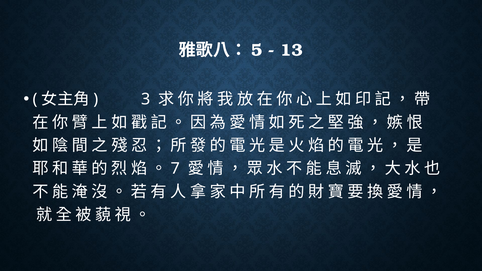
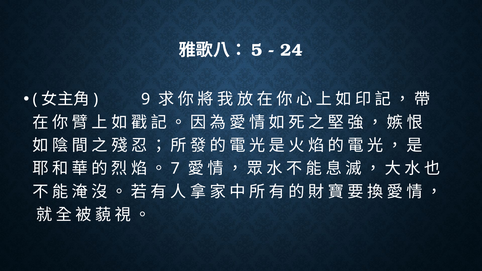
13: 13 -> 24 (291, 50)
3: 3 -> 9 (146, 99)
